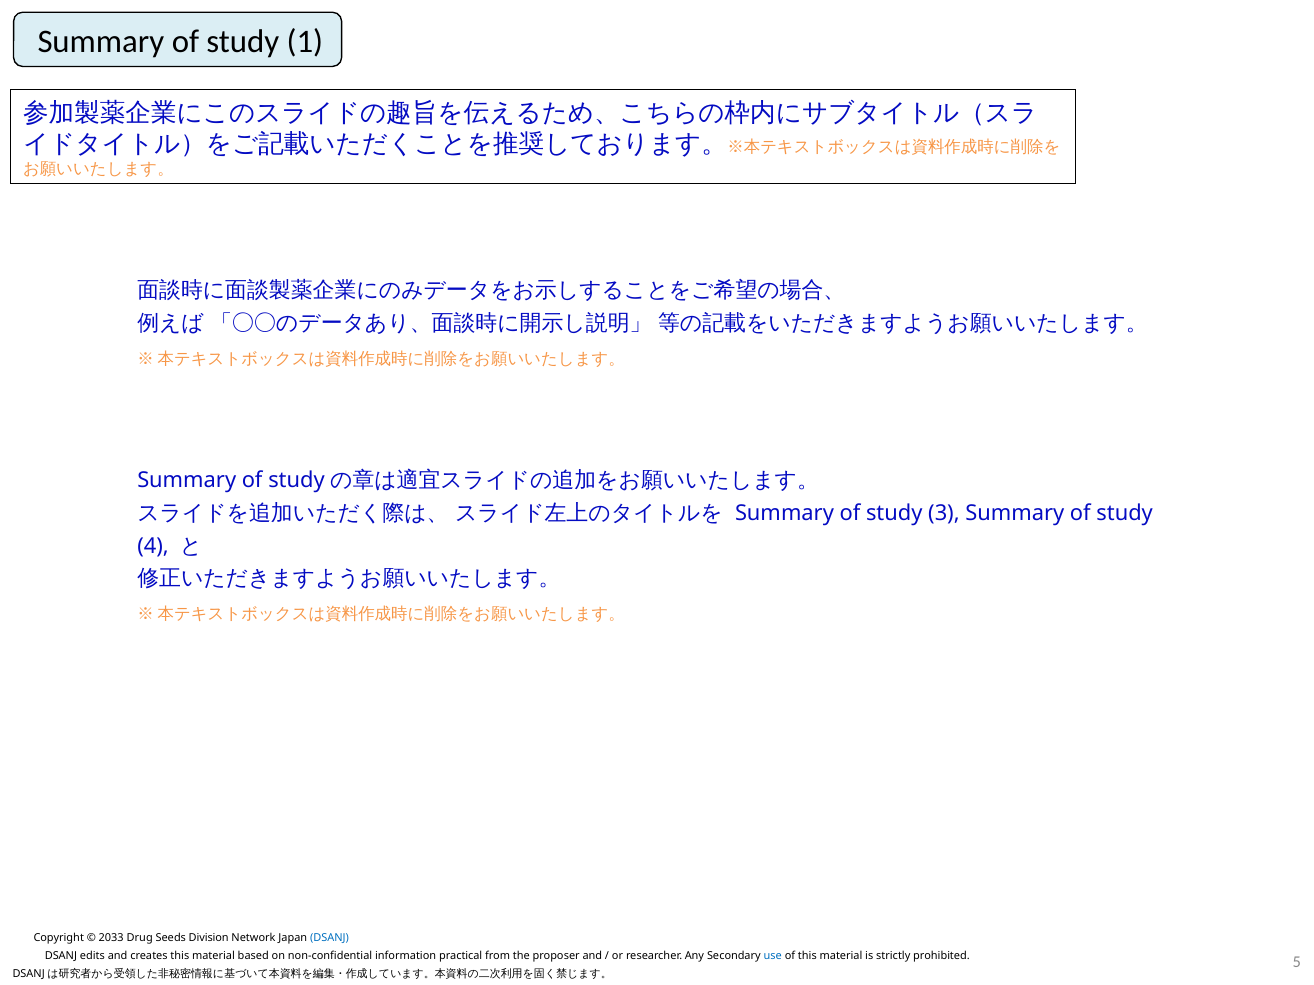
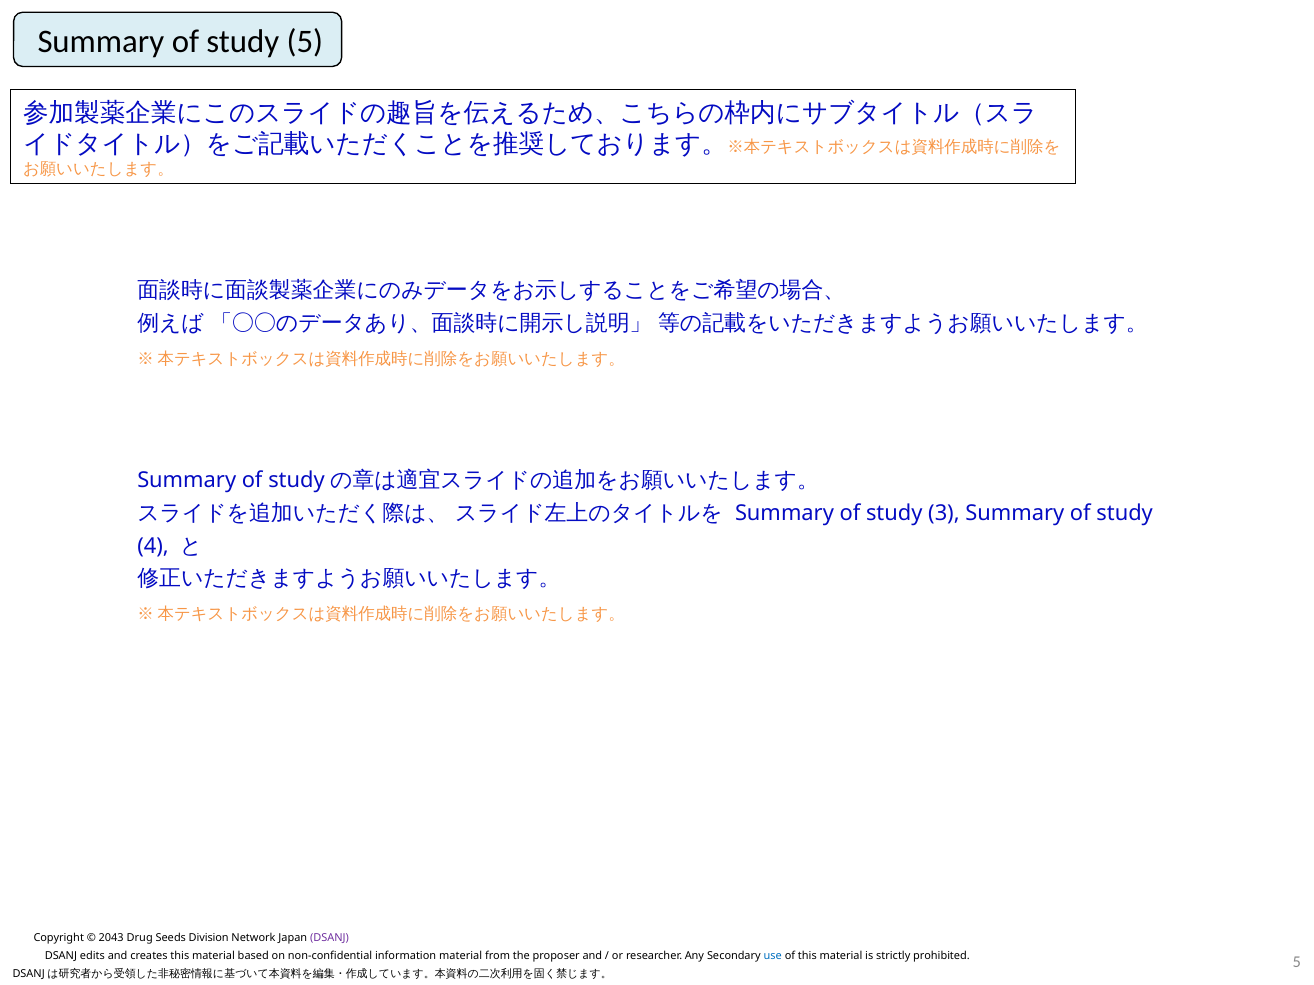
study 1: 1 -> 5 (305, 42)
2033: 2033 -> 2043 (111, 938)
DSANJ colour: blue -> purple (330, 938)
information practical: practical -> material (461, 956)
